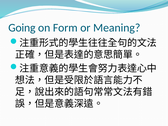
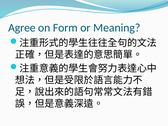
Going: Going -> Agree (22, 28)
